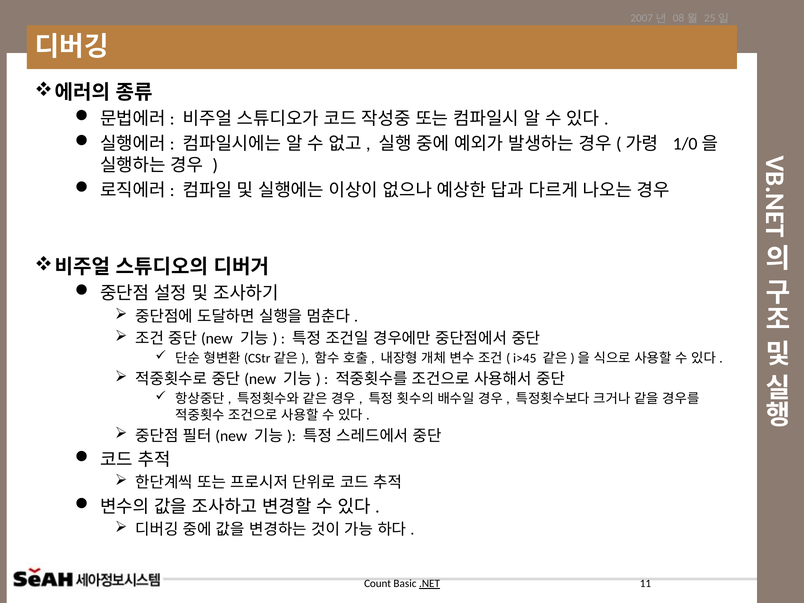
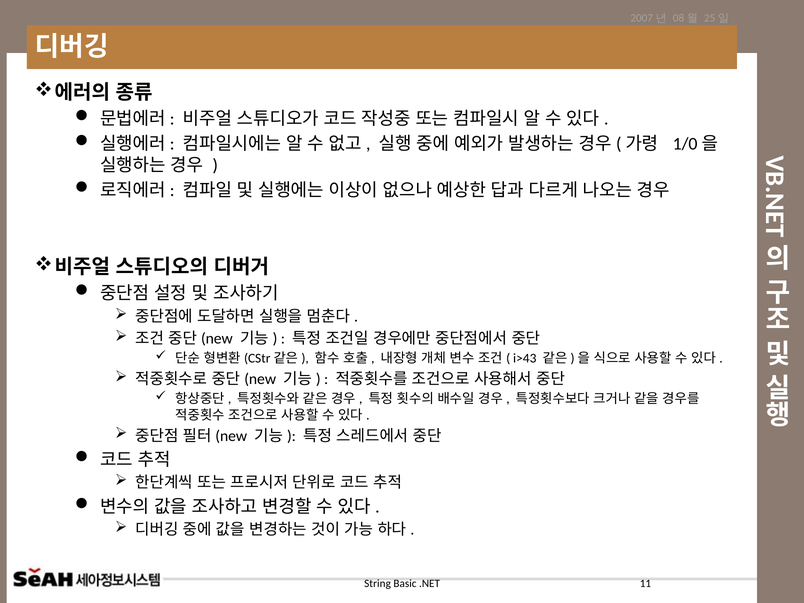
i>45: i>45 -> i>43 (525, 358)
Count: Count -> String (378, 584)
.NET underline: present -> none (430, 584)
